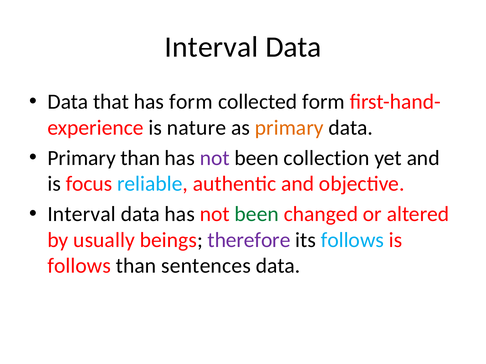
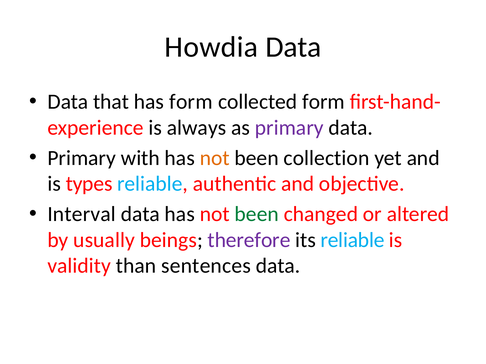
Interval: Interval -> Howdia (211, 47)
nature: nature -> always (197, 128)
primary colour: orange -> purple (289, 128)
Primary than: than -> with (140, 158)
not colour: purple -> orange (215, 158)
focus: focus -> types (89, 184)
its follows: follows -> reliable (352, 240)
follows: follows -> validity (79, 266)
